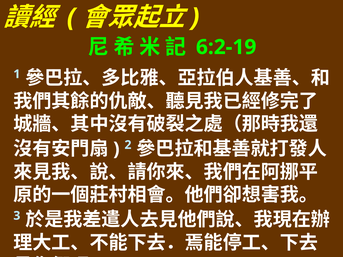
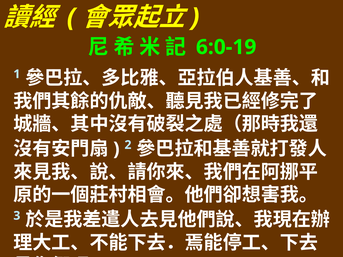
6:2-19: 6:2-19 -> 6:0-19 (226, 47)
